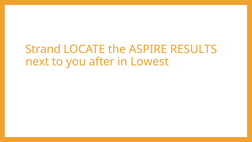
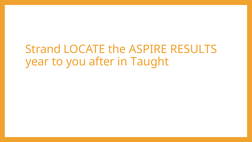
next: next -> year (37, 62)
Lowest: Lowest -> Taught (150, 62)
